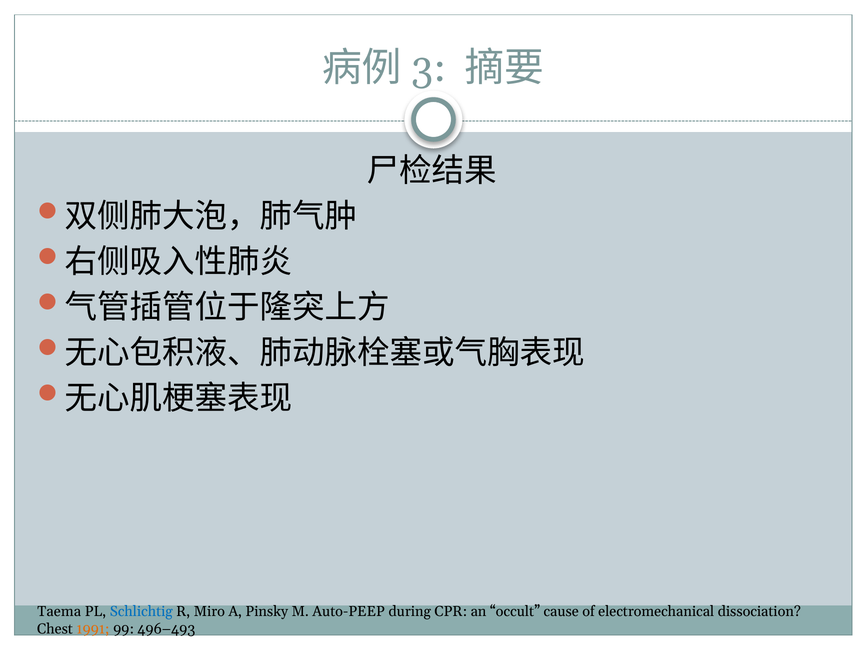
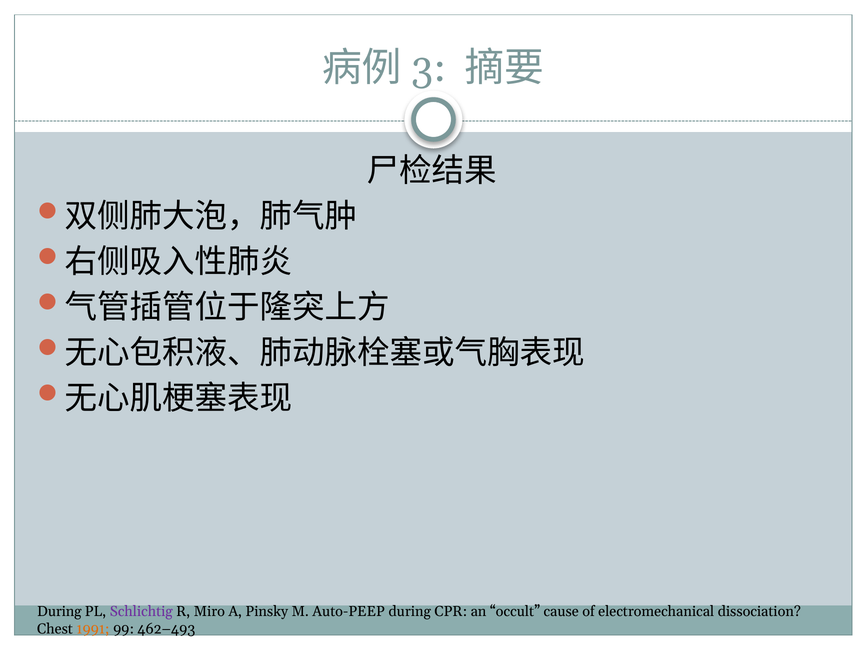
Taema: Taema -> During (59, 612)
Schlichtig colour: blue -> purple (141, 612)
496–493: 496–493 -> 462–493 (166, 629)
